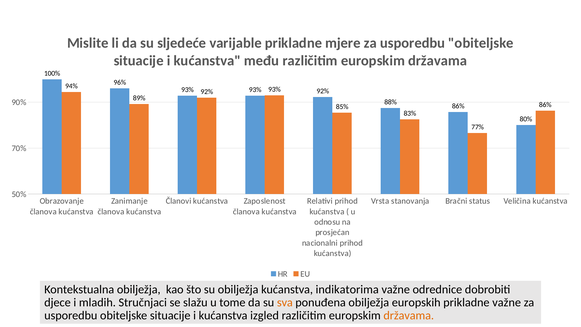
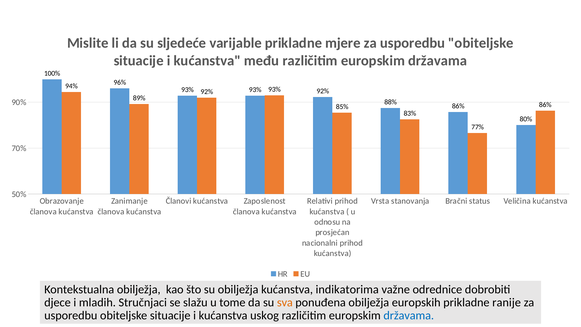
prikladne važne: važne -> ranije (507, 302)
izgled: izgled -> uskog (265, 315)
državama colour: orange -> blue (409, 315)
